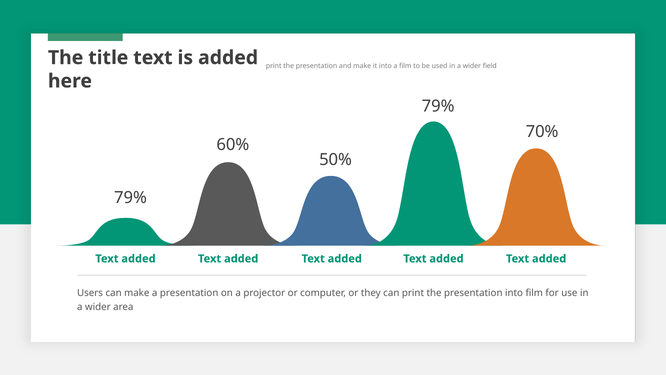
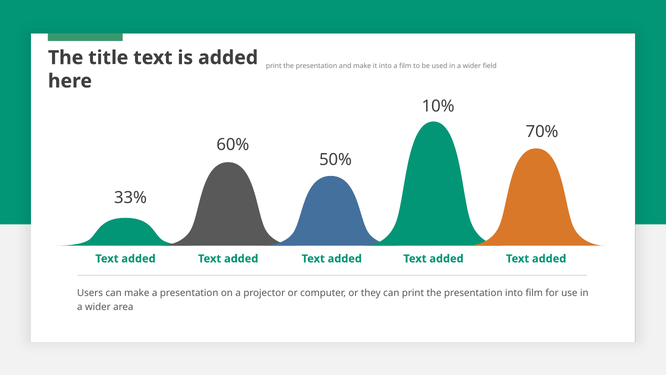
79%: 79% -> 10% (438, 106)
79%: 79% -> 33% (131, 198)
